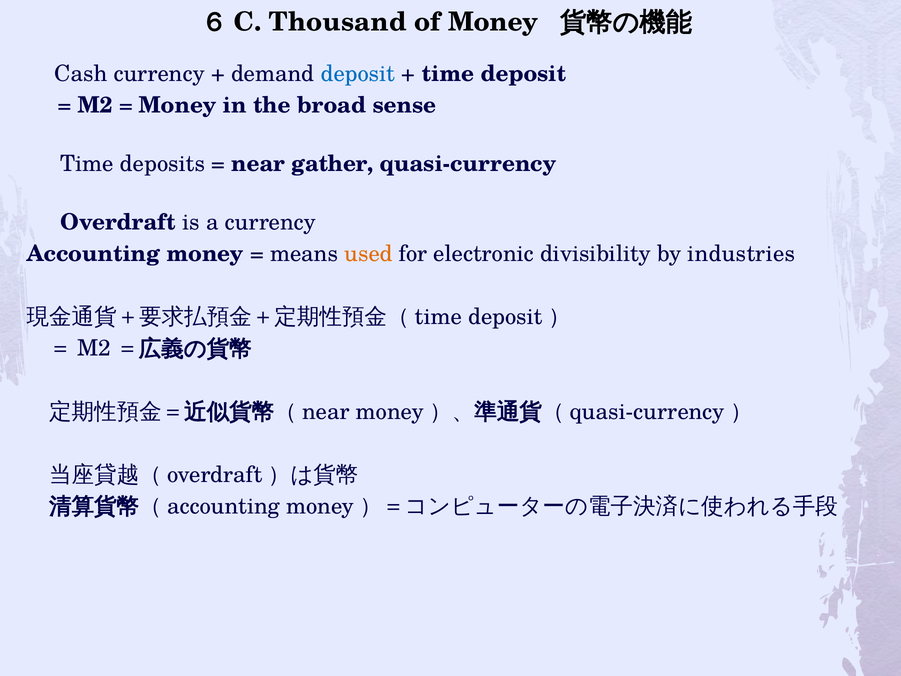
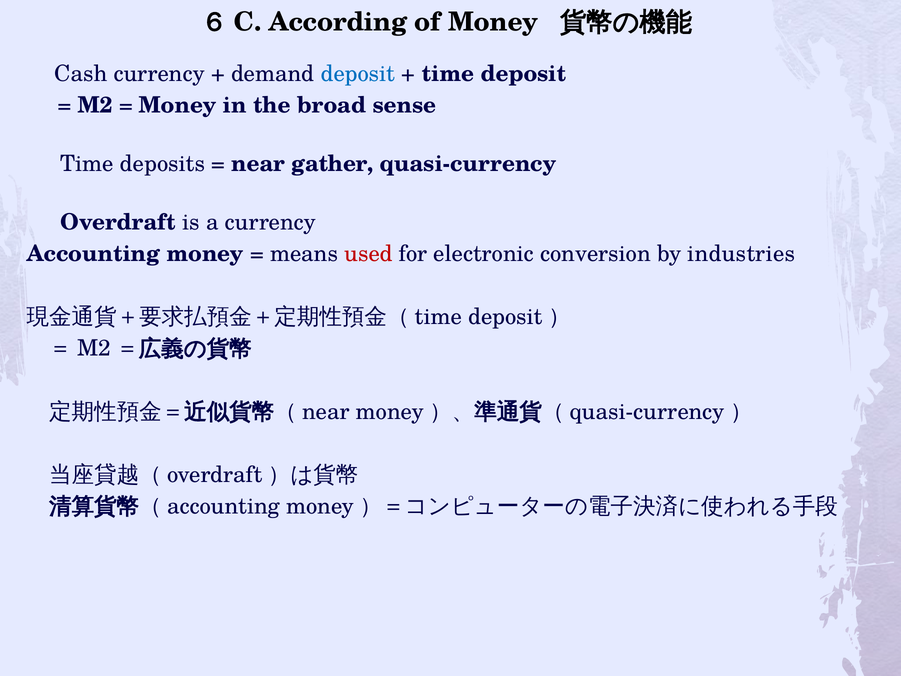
Thousand: Thousand -> According (338, 22)
used colour: orange -> red (369, 254)
divisibility: divisibility -> conversion (595, 254)
